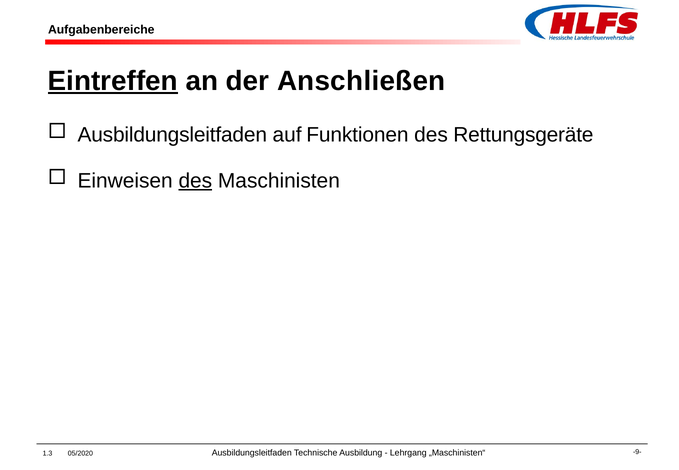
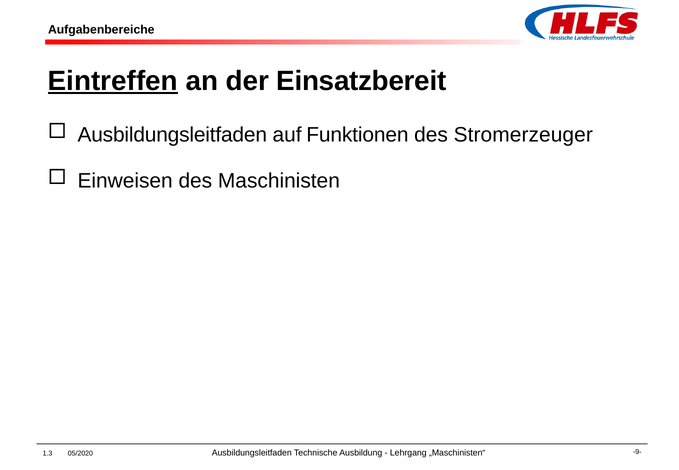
Anschließen: Anschließen -> Einsatzbereit (361, 81)
Rettungsgeräte: Rettungsgeräte -> Stromerzeuger (523, 135)
des underline: present -> none (195, 181)
